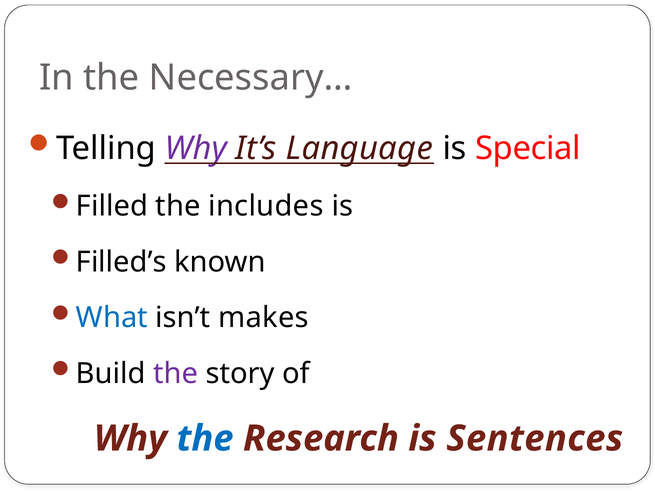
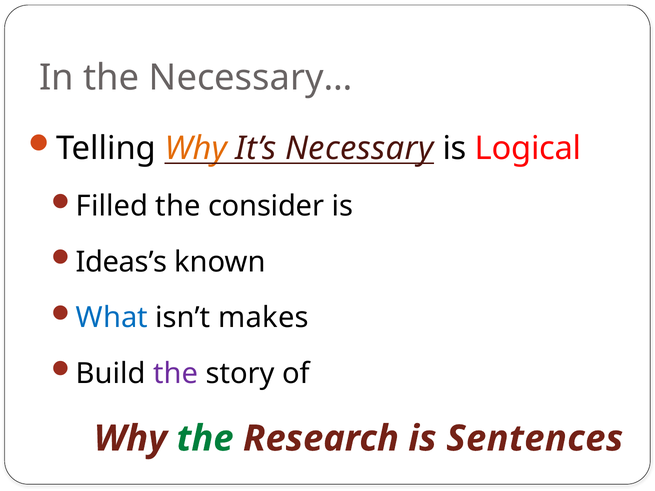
Why colour: purple -> orange (196, 149)
Language: Language -> Necessary (359, 149)
Special: Special -> Logical (528, 149)
includes: includes -> consider (266, 206)
Filled’s: Filled’s -> Ideas’s (121, 262)
the colour: blue -> green (205, 439)
